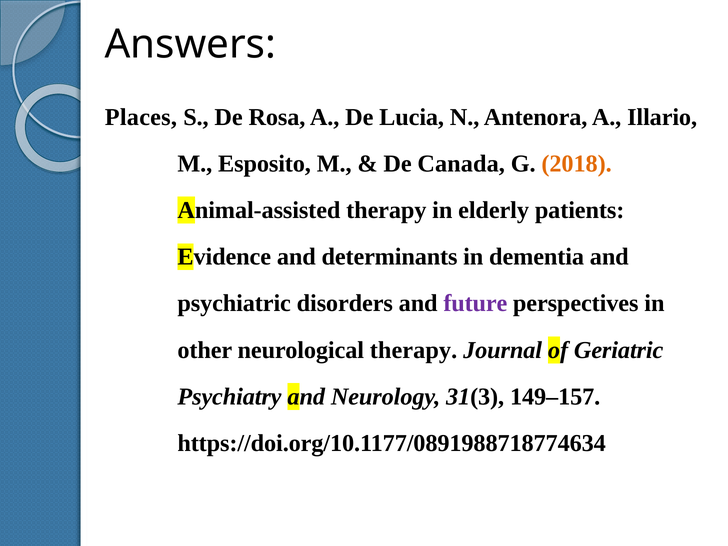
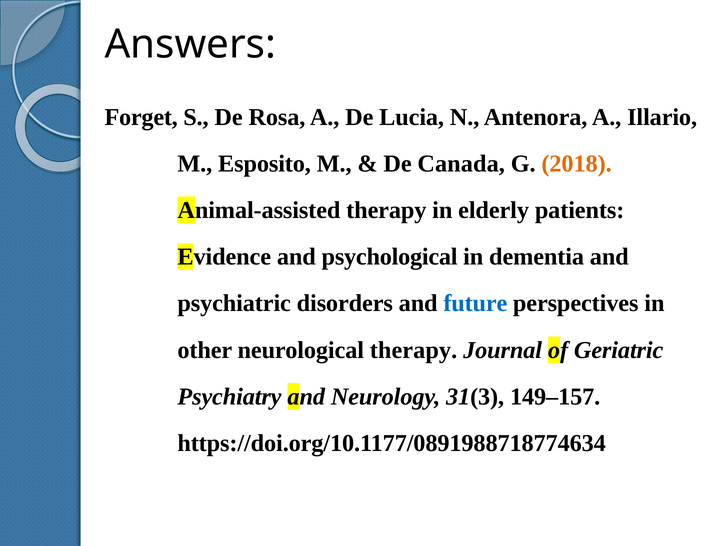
Places: Places -> Forget (141, 117)
determinants: determinants -> psychological (390, 257)
future colour: purple -> blue (475, 303)
